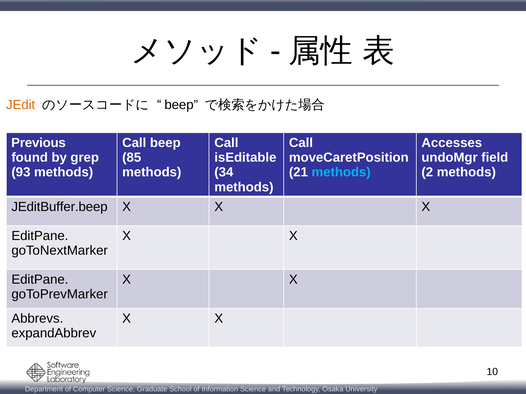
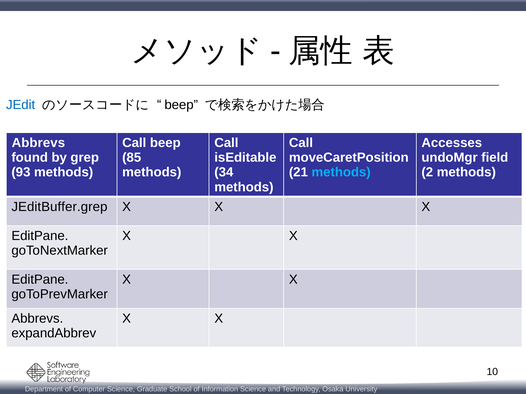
JEdit colour: orange -> blue (21, 105)
Previous: Previous -> Abbrevs (38, 143)
JEditBuffer.beep: JEditBuffer.beep -> JEditBuffer.grep (59, 207)
